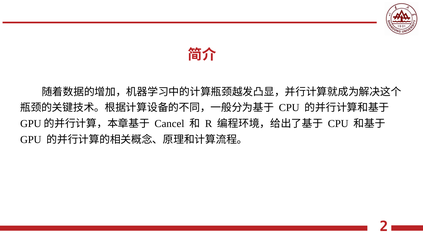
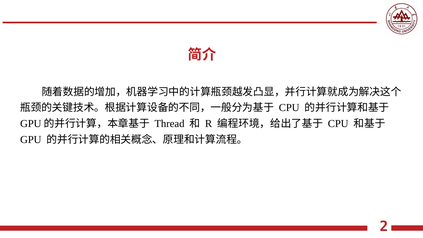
Cancel: Cancel -> Thread (169, 124)
